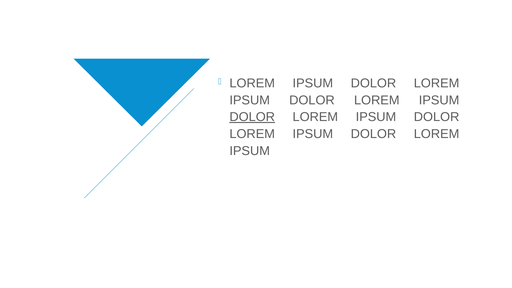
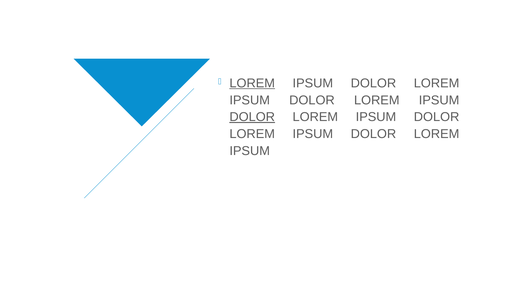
LOREM underline: none -> present (252, 83)
